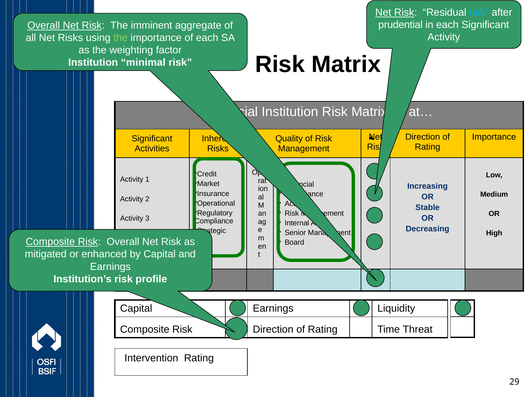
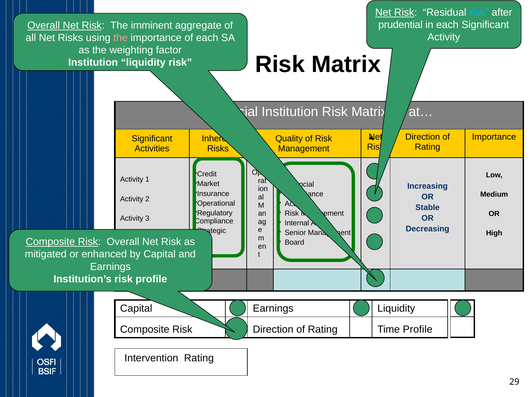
the colour: light green -> pink (121, 38)
Institution minimal: minimal -> liquidity (143, 63)
Time Threat: Threat -> Profile (418, 330)
